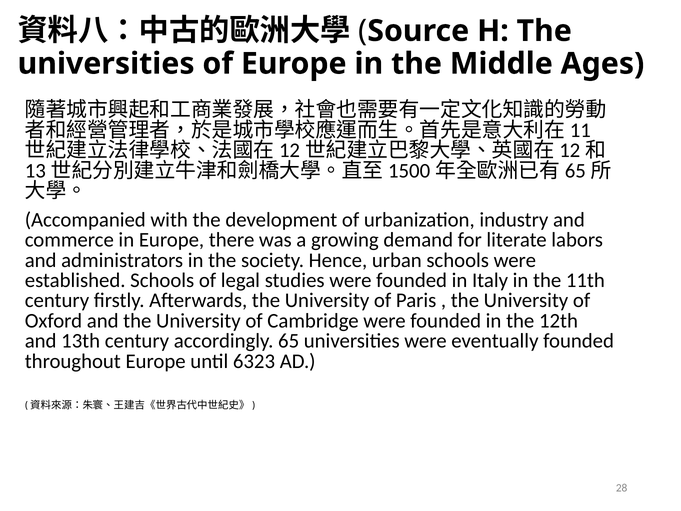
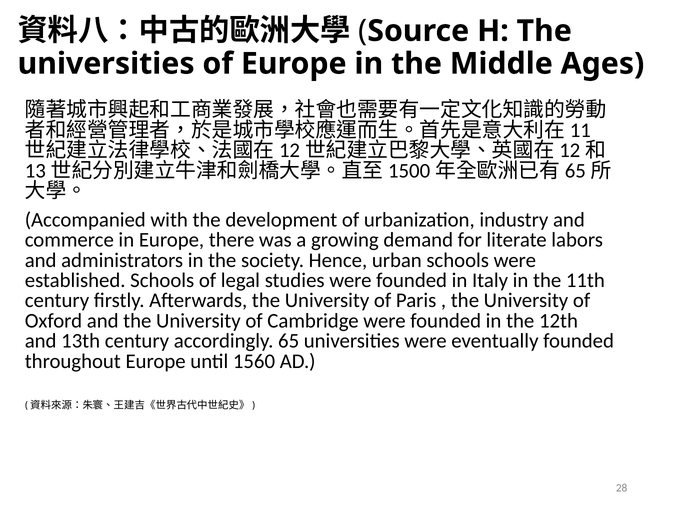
6323: 6323 -> 1560 (254, 361)
